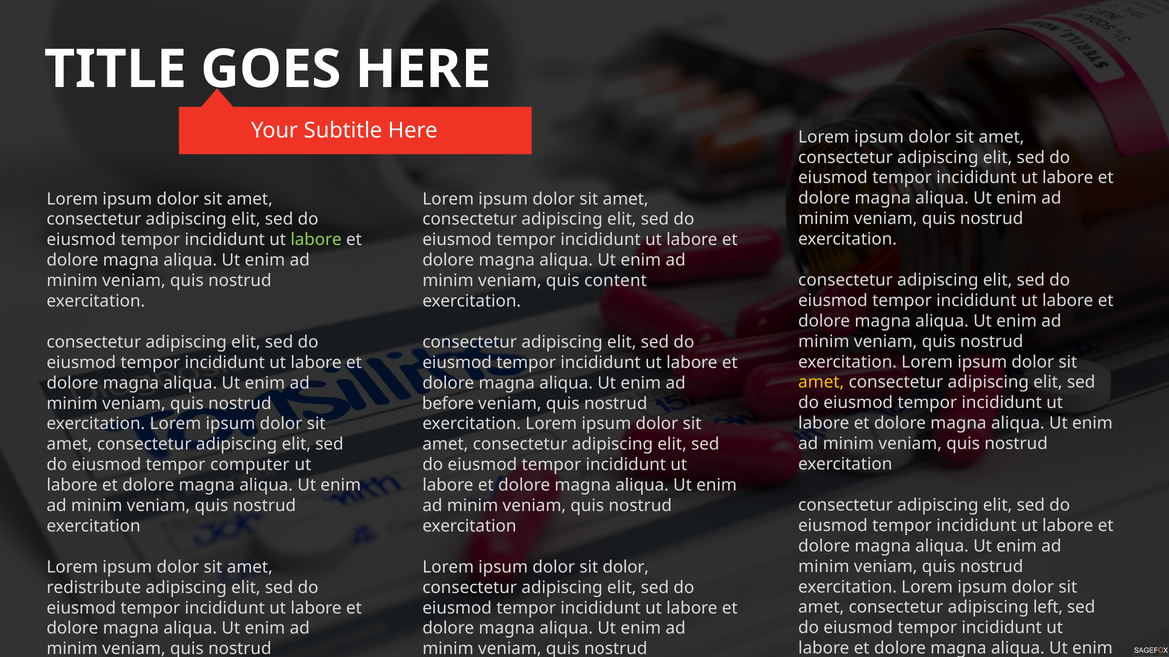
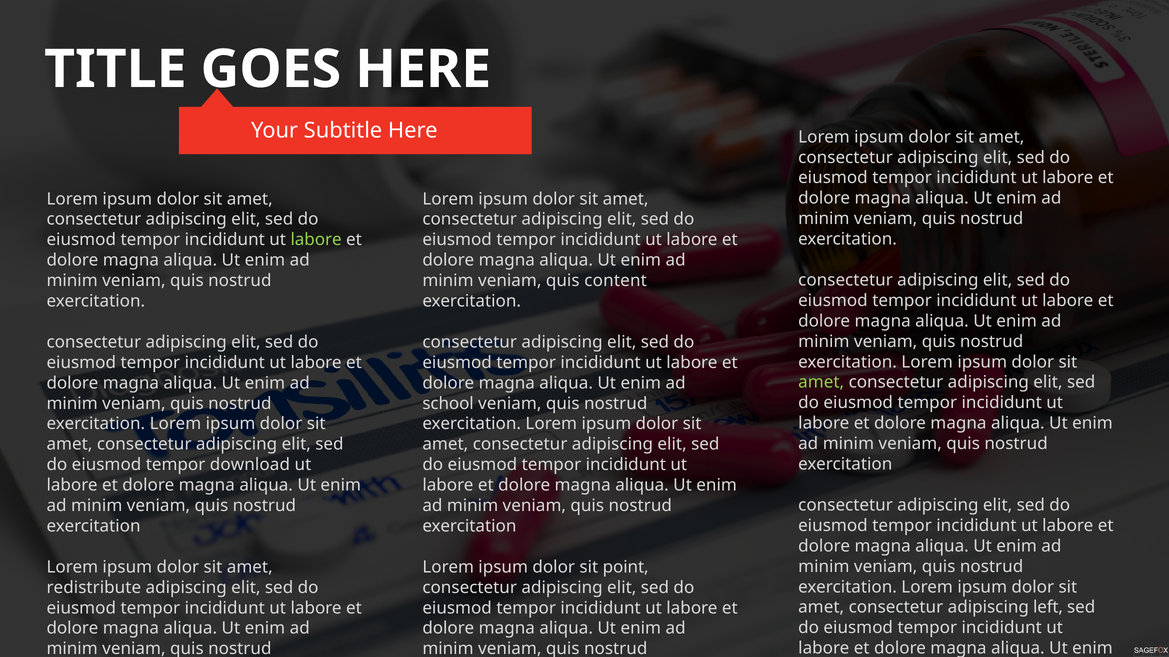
amet colour: yellow -> light green (821, 383)
before: before -> school (448, 404)
computer: computer -> download (250, 465)
sit dolor: dolor -> point (626, 568)
